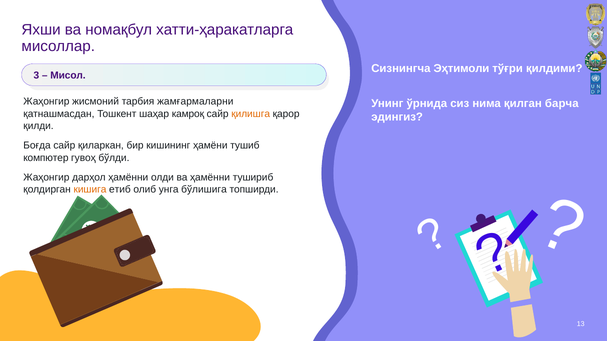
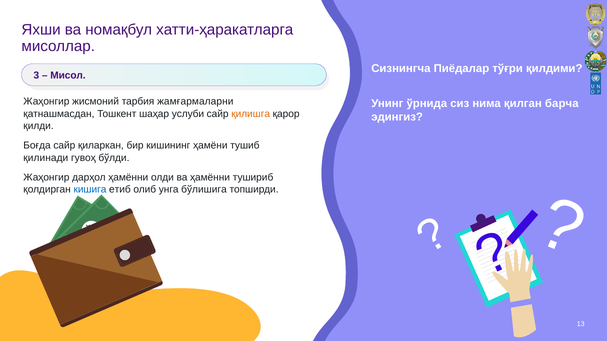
Эҳтимоли: Эҳтимоли -> Пиёдалар (461, 69)
камроқ: камроқ -> услуби (188, 114)
компютeр: компютeр -> қилинади (46, 158)
кишига colour: orange -> blue (90, 190)
